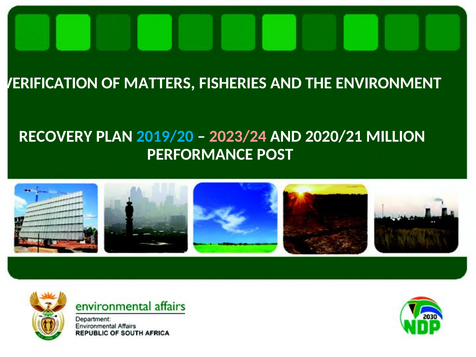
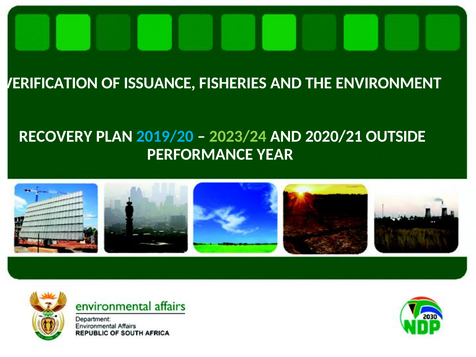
MATTERS: MATTERS -> ISSUANCE (160, 83)
2023/24 colour: pink -> light green (238, 136)
MILLION: MILLION -> OUTSIDE (396, 136)
POST: POST -> YEAR (275, 154)
